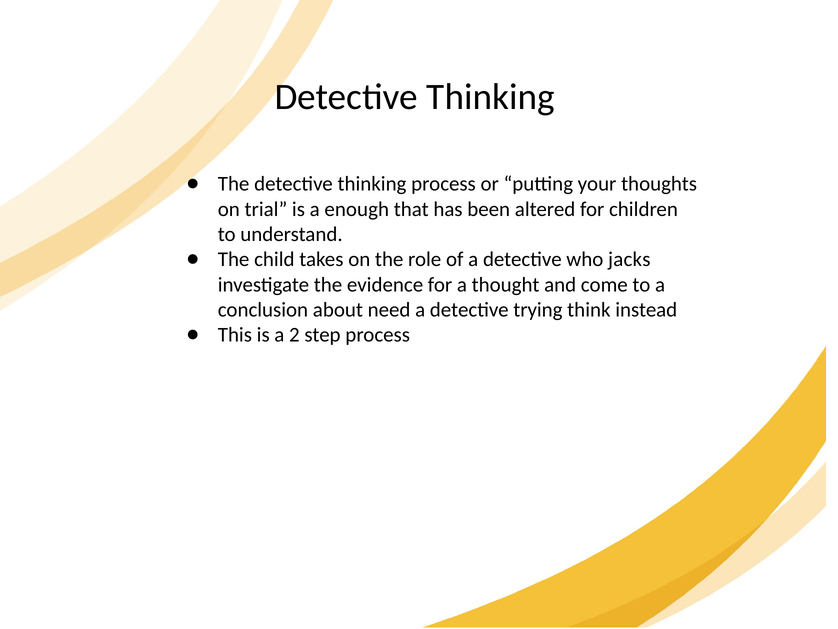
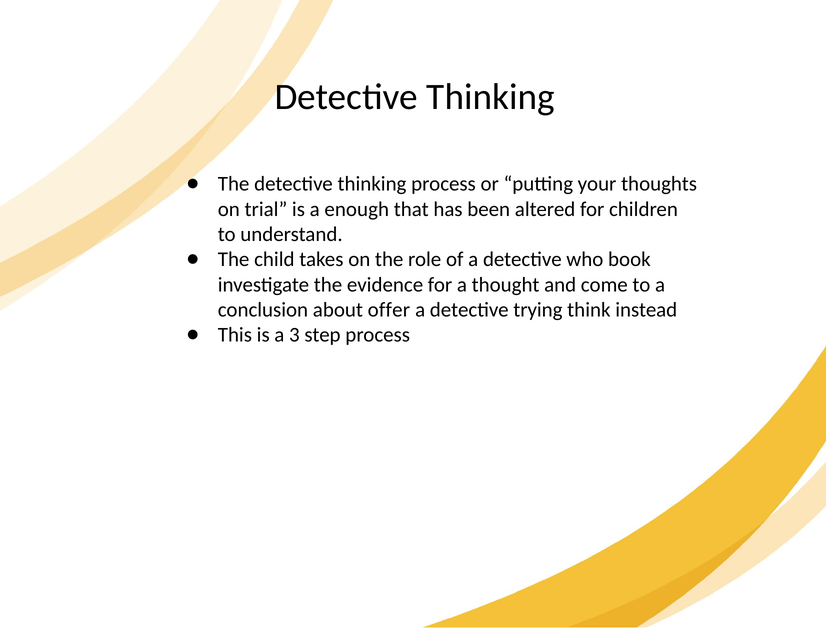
jacks: jacks -> book (629, 259)
need: need -> offer (389, 310)
2: 2 -> 3 (294, 335)
